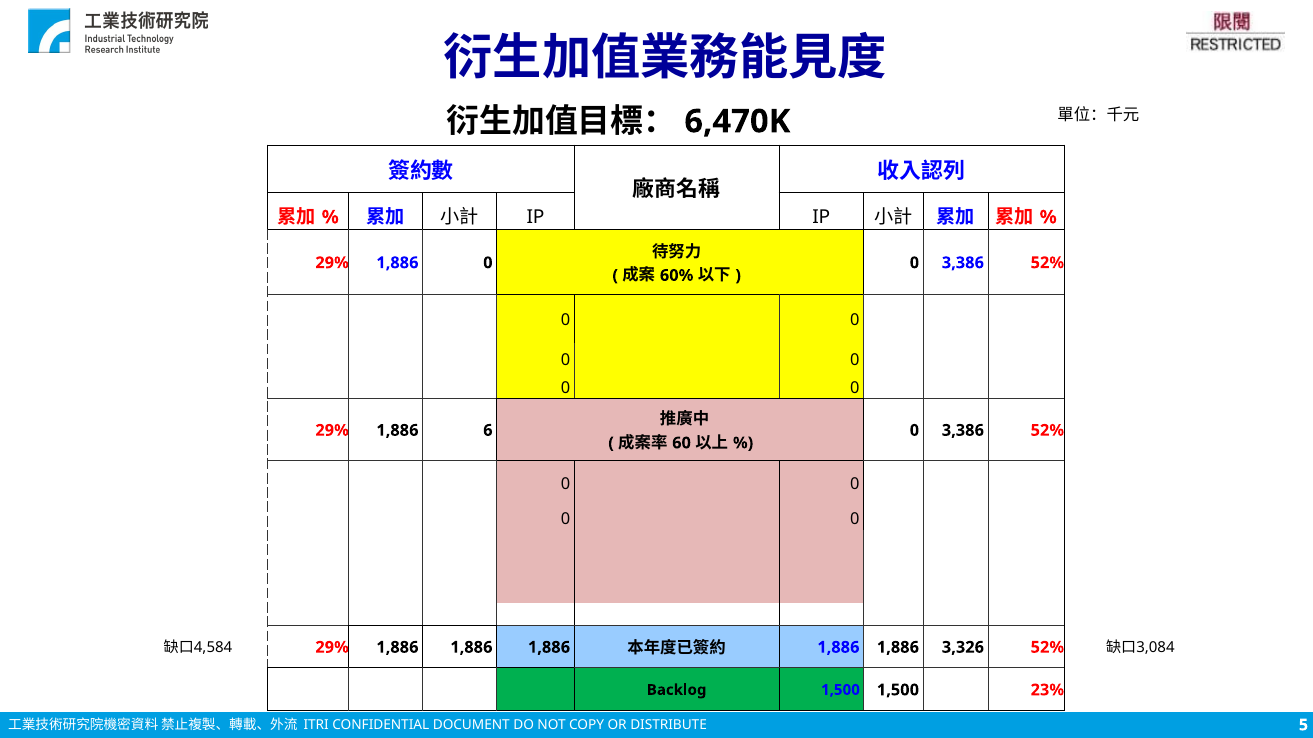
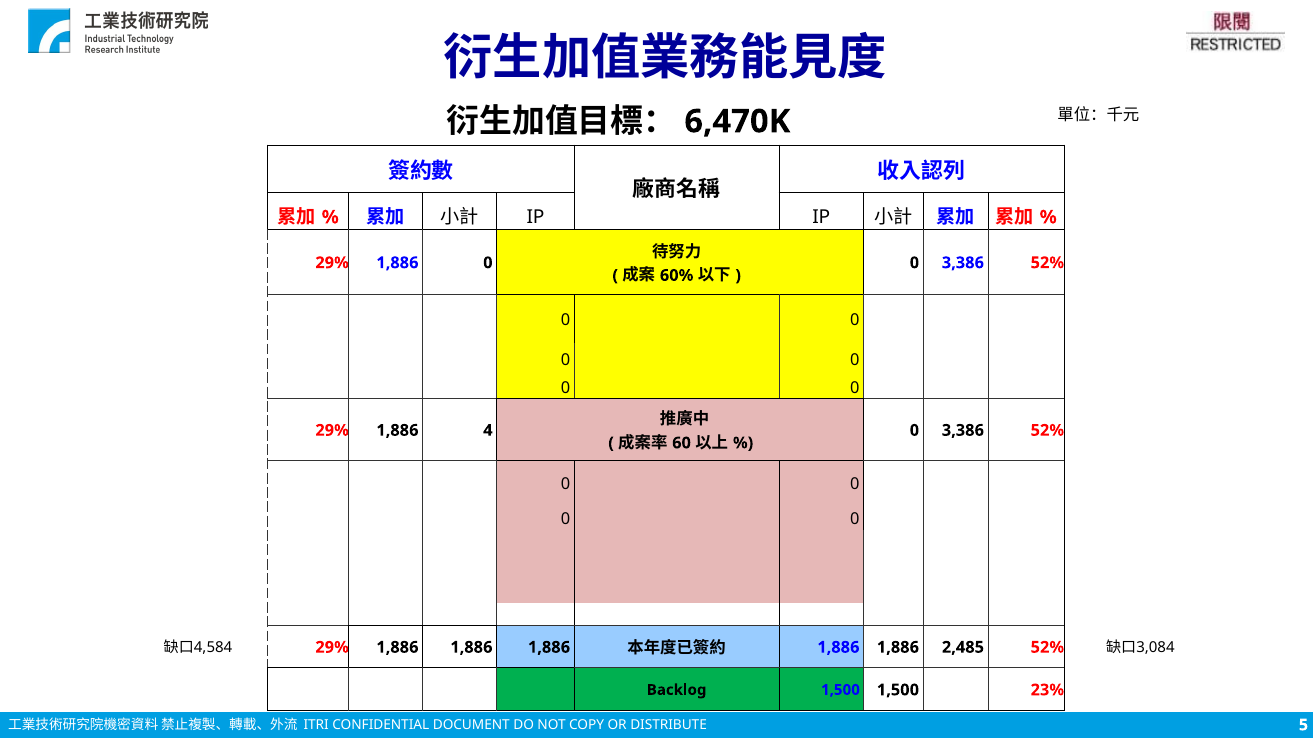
6: 6 -> 4 (488, 431)
3,326: 3,326 -> 2,485 (963, 648)
